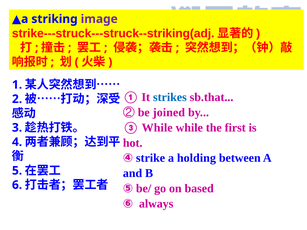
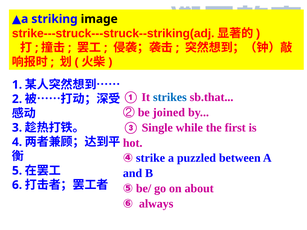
image colour: purple -> black (99, 19)
③ While: While -> Single (157, 128)
holding: holding -> puzzled (196, 158)
based: based -> about (199, 189)
